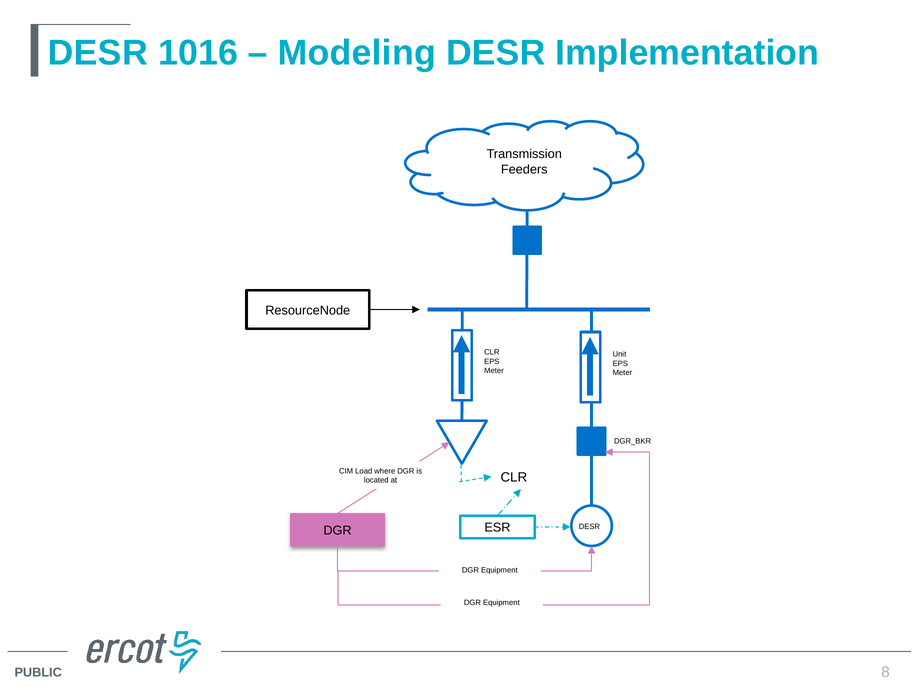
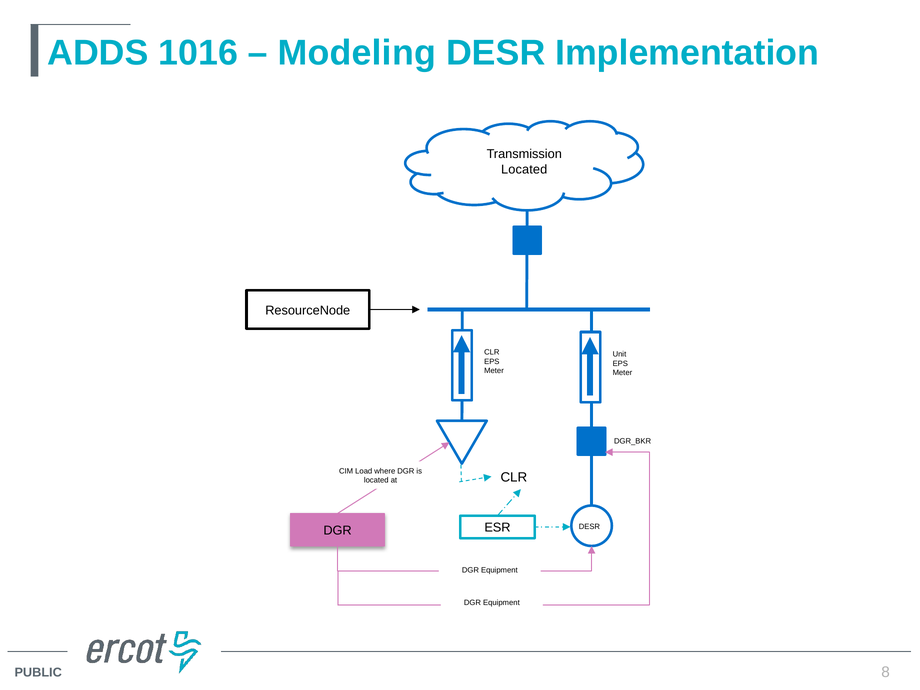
DESR: DESR -> ADDS (98, 53)
Feeders: Feeders -> Located (524, 169)
